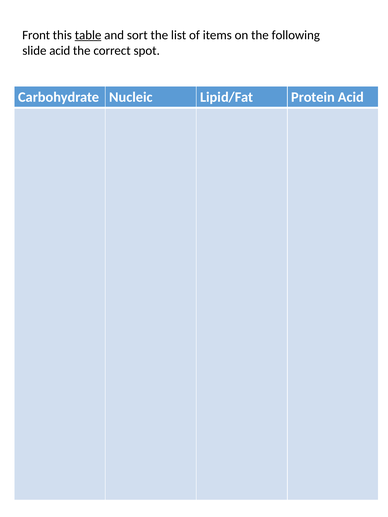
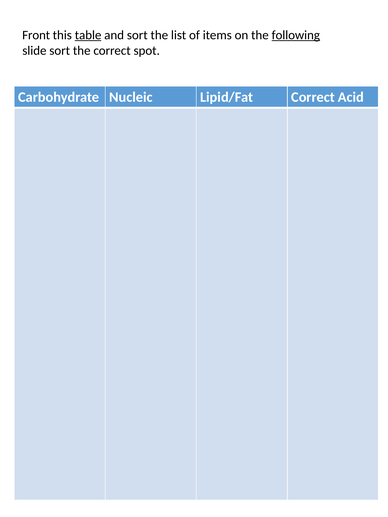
following underline: none -> present (296, 35)
slide acid: acid -> sort (60, 51)
Lipid/Fat Protein: Protein -> Correct (313, 97)
